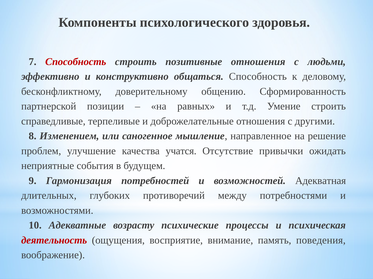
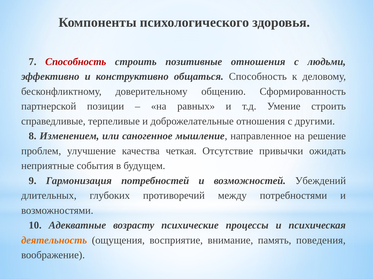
учатся: учатся -> четкая (181, 151)
Адекватная: Адекватная -> Убеждений (321, 181)
деятельность colour: red -> orange (54, 241)
